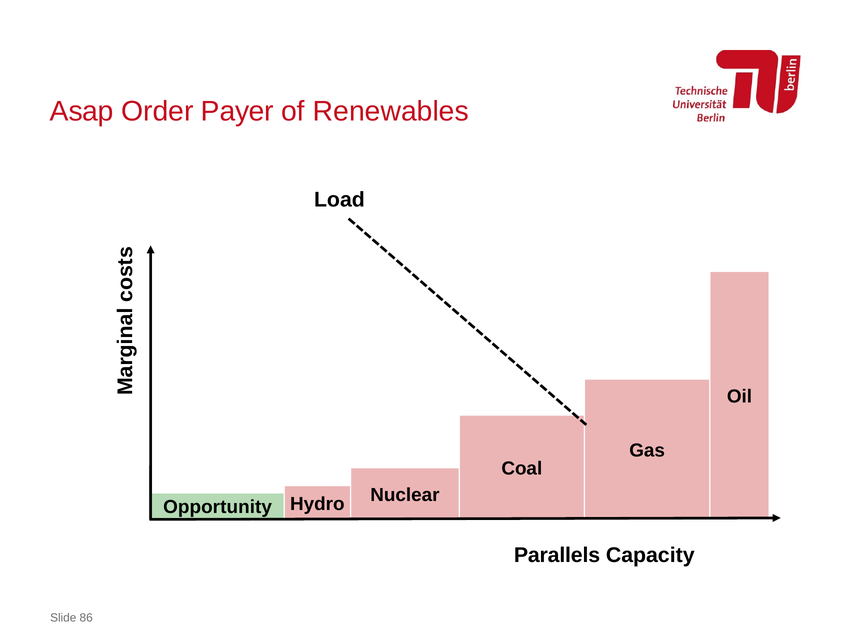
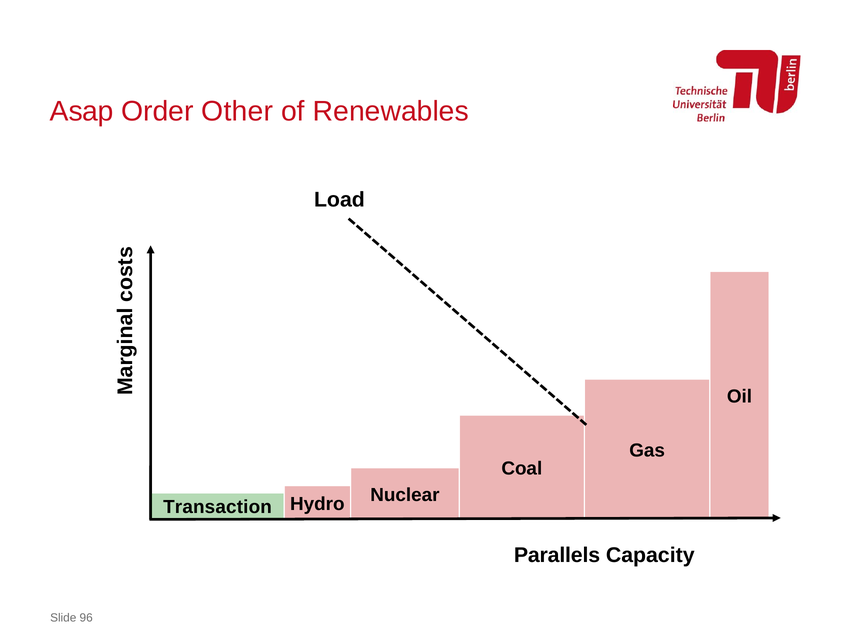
Payer: Payer -> Other (237, 111)
Opportunity: Opportunity -> Transaction (218, 507)
86: 86 -> 96 (86, 618)
